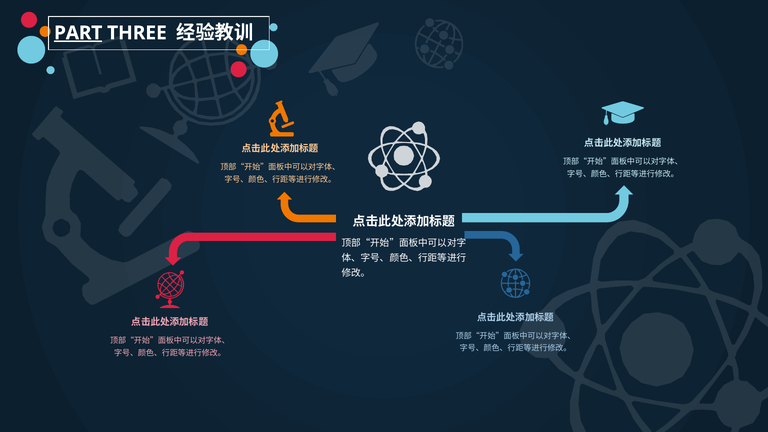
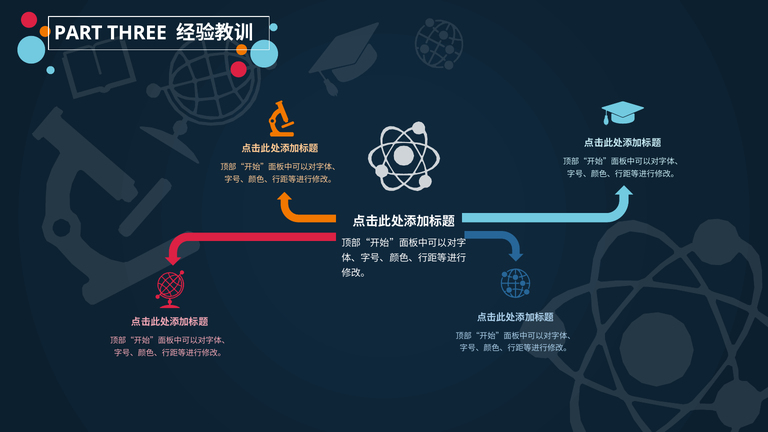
PART underline: present -> none (78, 33)
